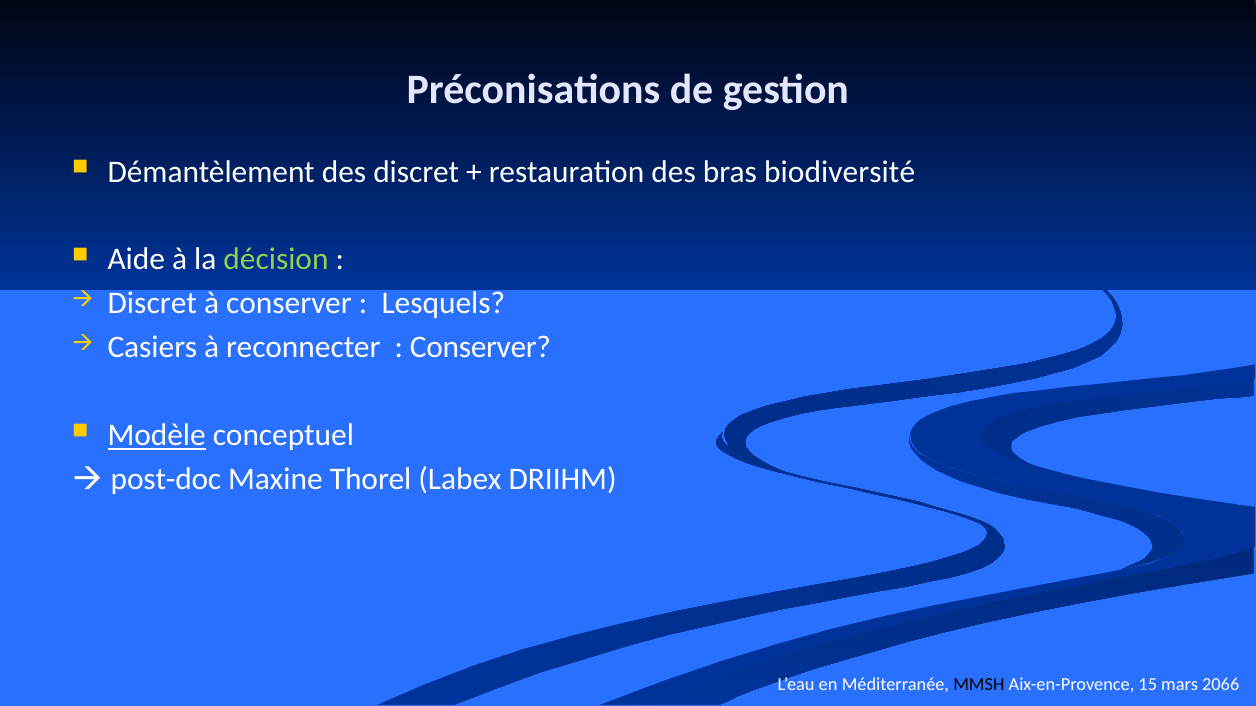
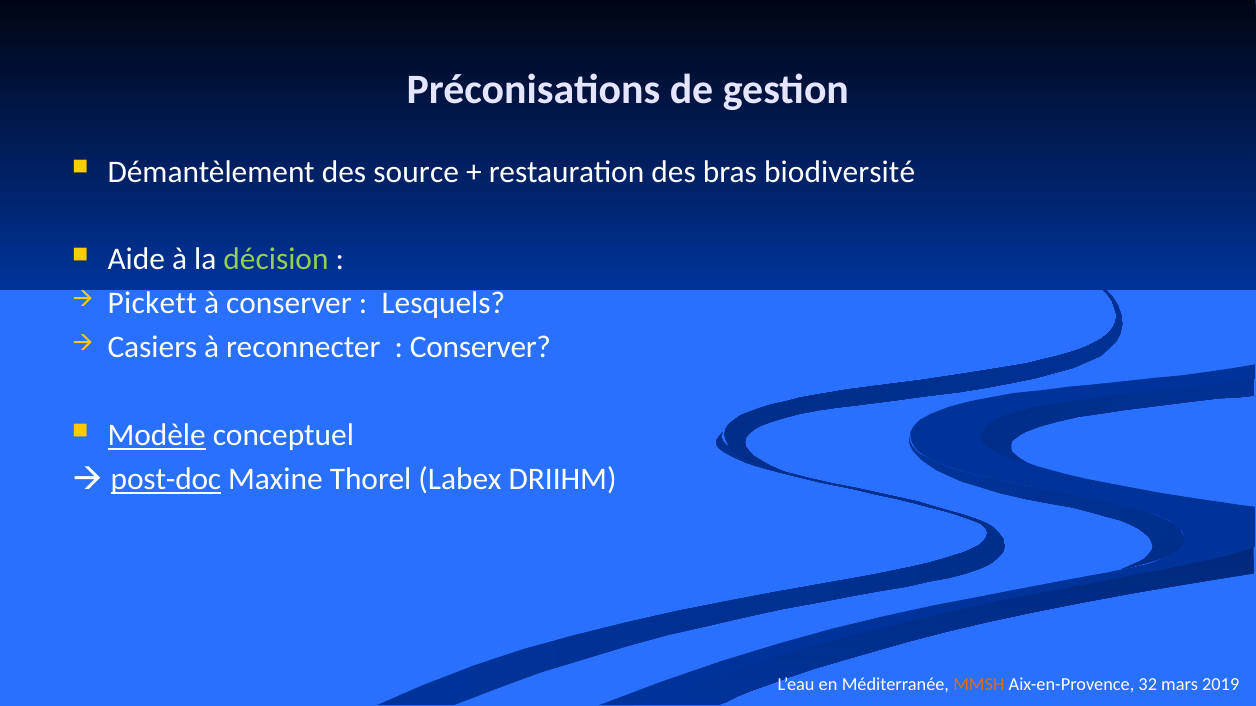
des discret: discret -> source (416, 172)
Discret: Discret -> Pickett (152, 304)
post-doc underline: none -> present (166, 479)
MMSH colour: black -> orange (979, 685)
15: 15 -> 32 (1148, 685)
2066: 2066 -> 2019 (1221, 685)
